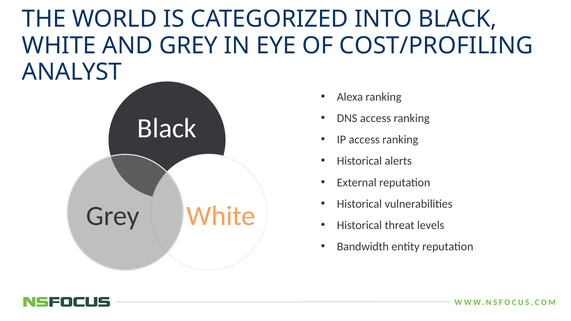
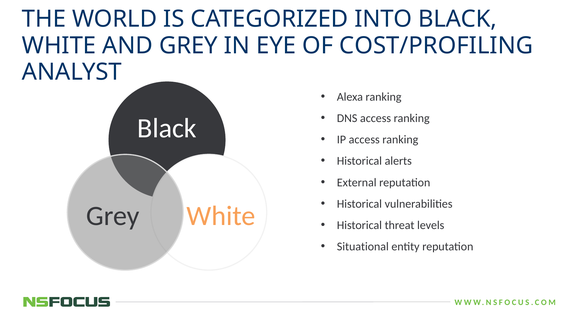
Bandwidth: Bandwidth -> Situational (363, 247)
